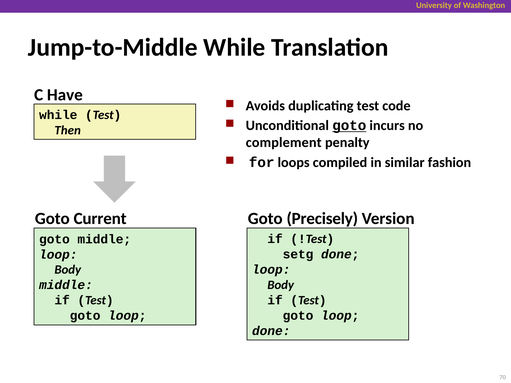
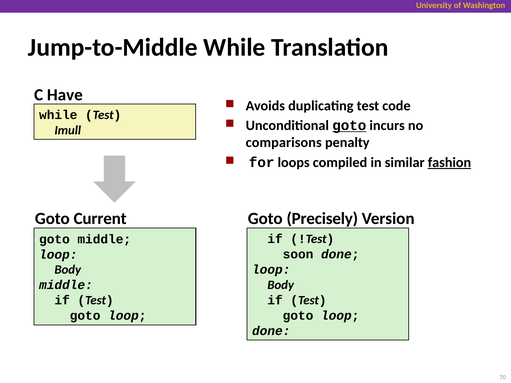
Then: Then -> Imull (68, 130)
complement: complement -> comparisons (284, 143)
fashion underline: none -> present (449, 163)
setg: setg -> soon (298, 254)
